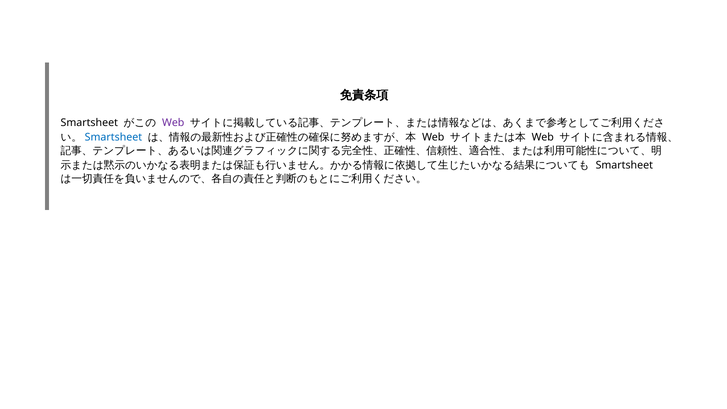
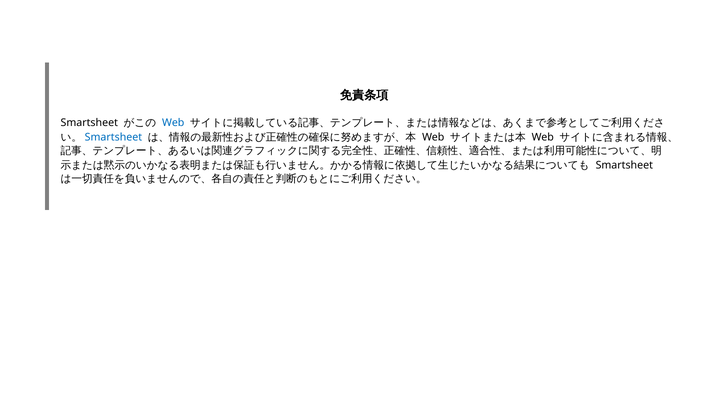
Web colour: purple -> blue (173, 123)
